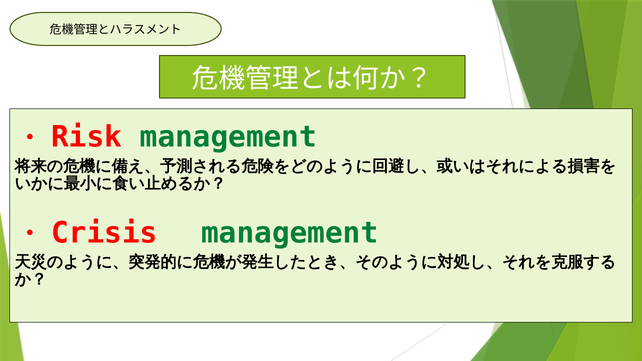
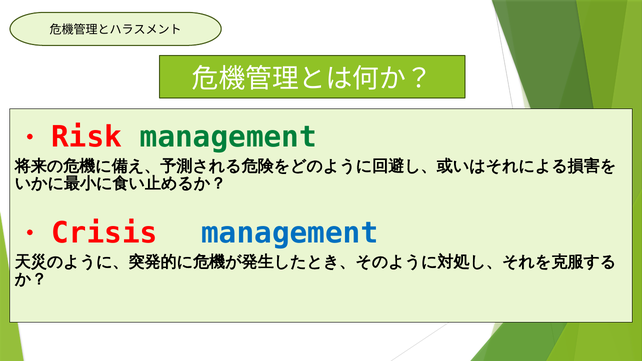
management colour: green -> blue (290, 233)
